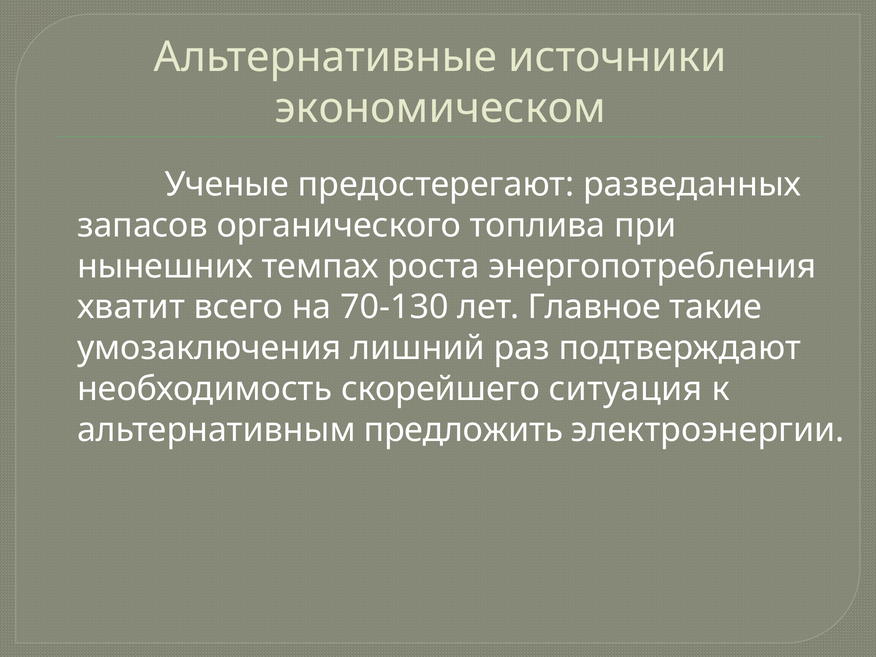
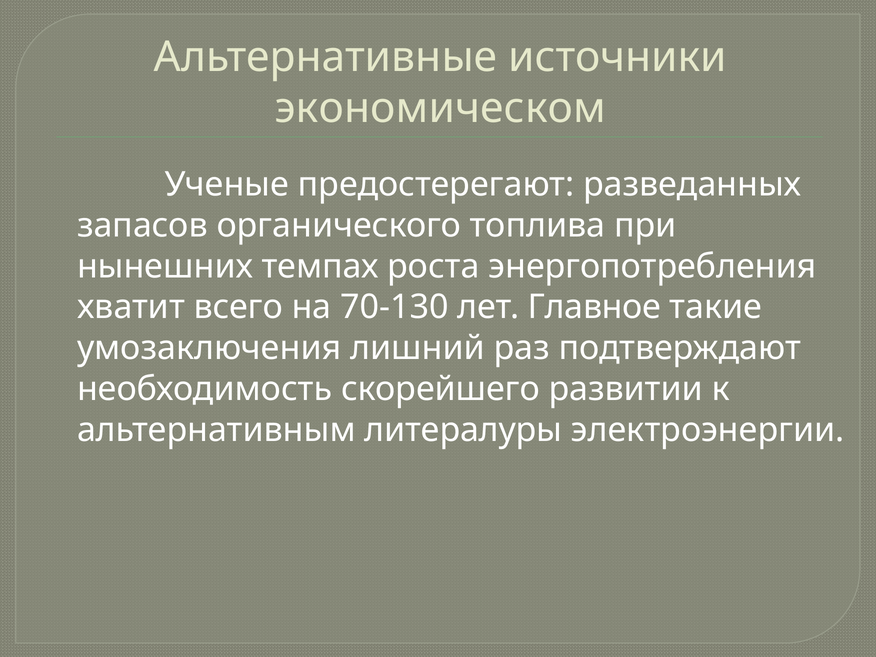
ситуация: ситуация -> развитии (626, 389)
предложить: предложить -> литералуры (463, 430)
